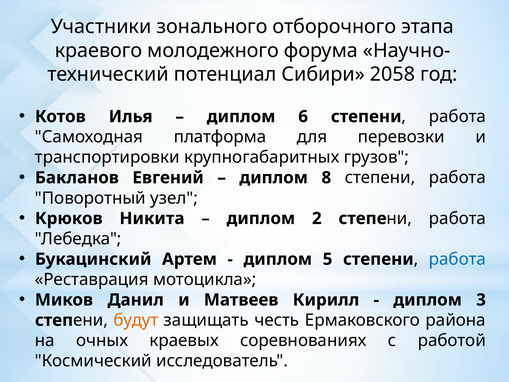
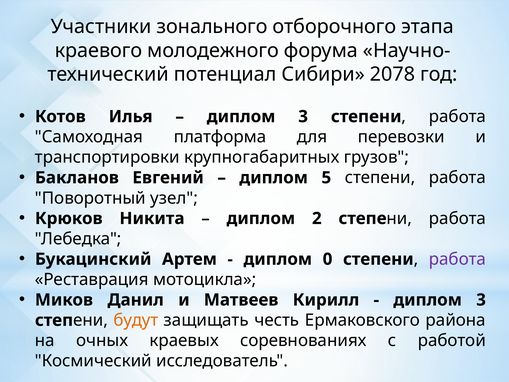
2058: 2058 -> 2078 (393, 74)
6: 6 -> 3 (303, 116)
8: 8 -> 5 (326, 178)
5: 5 -> 0 (328, 259)
работа colour: blue -> purple (457, 259)
